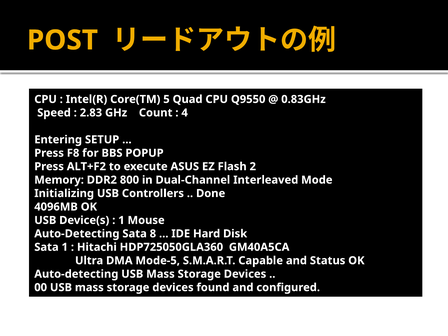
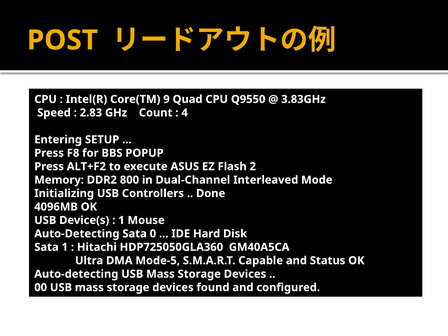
5: 5 -> 9 (166, 99)
0.83GHz: 0.83GHz -> 3.83GHz (303, 99)
8: 8 -> 0 (153, 234)
